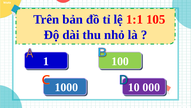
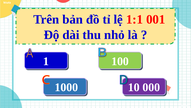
105: 105 -> 001 (156, 19)
